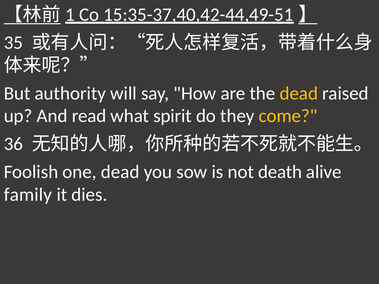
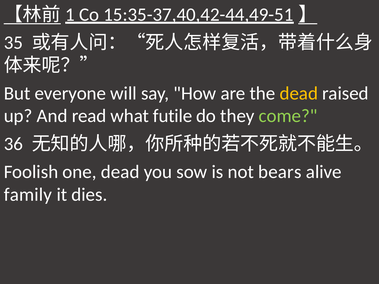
authority: authority -> everyone (70, 93)
spirit: spirit -> futile (173, 116)
come colour: yellow -> light green (288, 116)
death: death -> bears (280, 172)
